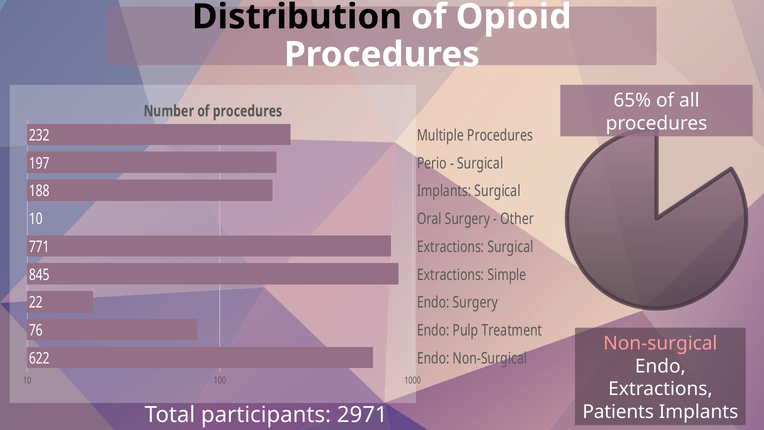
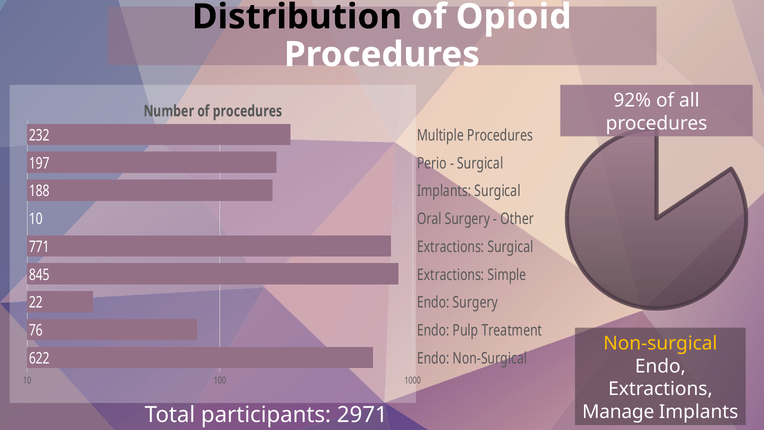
65%: 65% -> 92% (632, 100)
Non-surgical colour: pink -> yellow (660, 343)
Patients: Patients -> Manage (618, 412)
